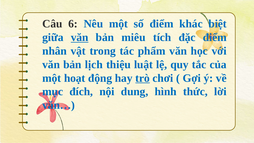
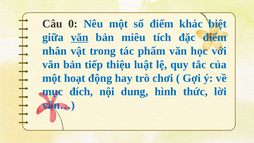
6: 6 -> 0 (73, 24)
lịch: lịch -> tiếp (94, 64)
trò underline: present -> none (143, 78)
